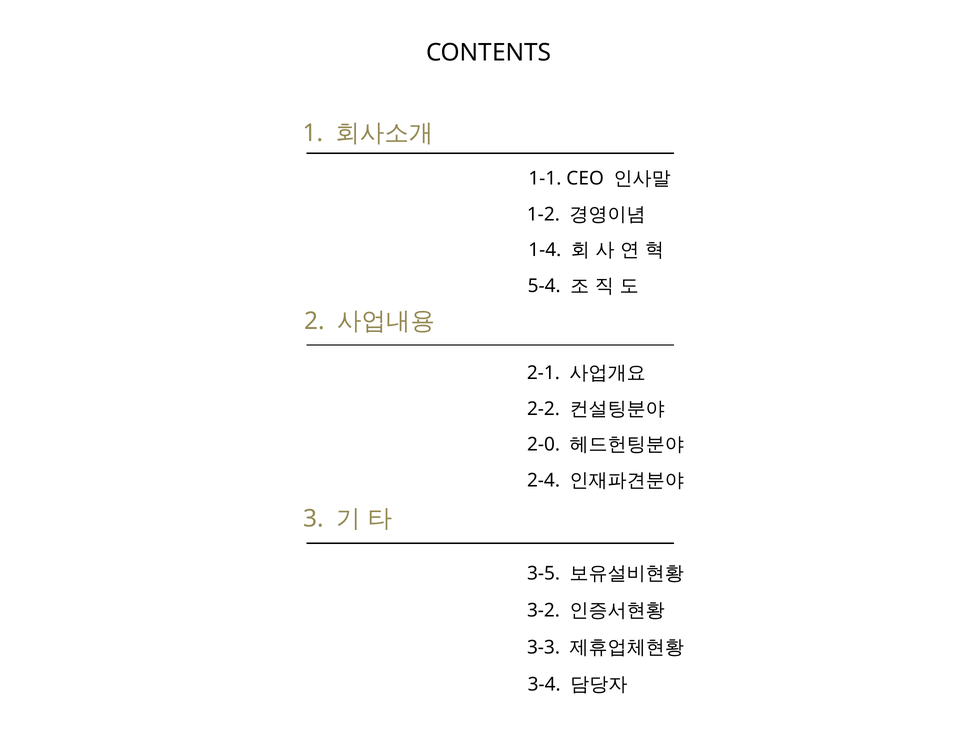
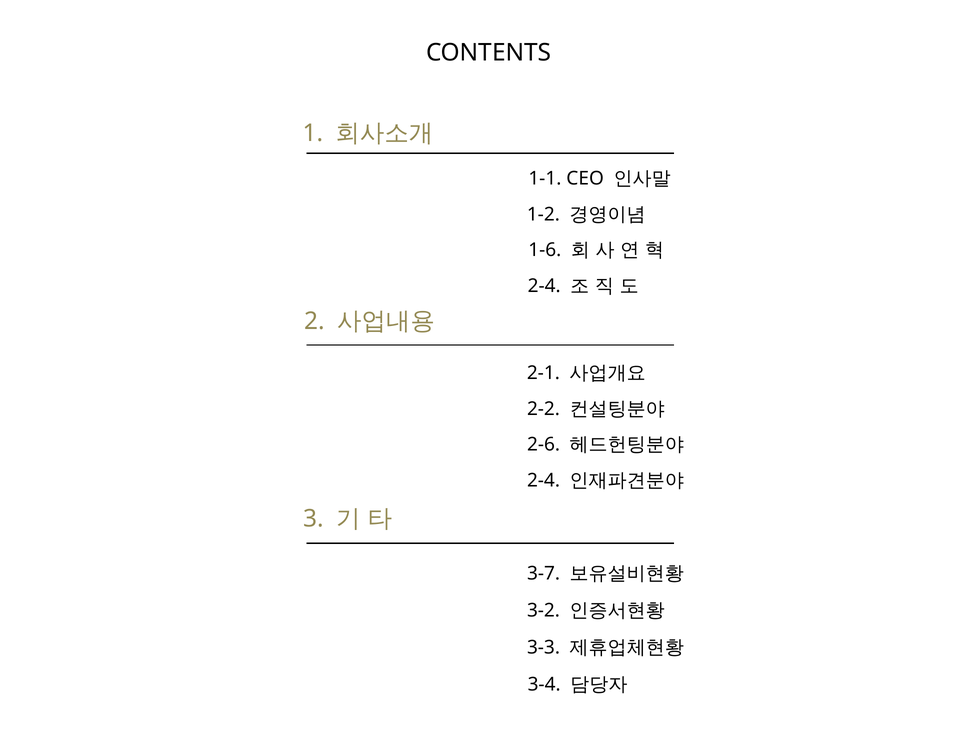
1-4: 1-4 -> 1-6 (545, 250)
5-4: 5-4 -> 2-4 (544, 286)
2-0: 2-0 -> 2-6 (544, 444)
3-5: 3-5 -> 3-7 (544, 573)
